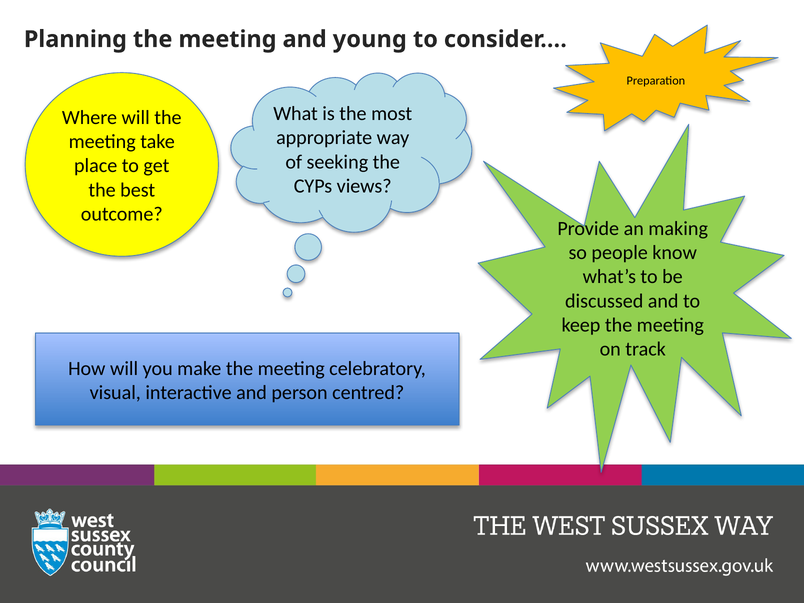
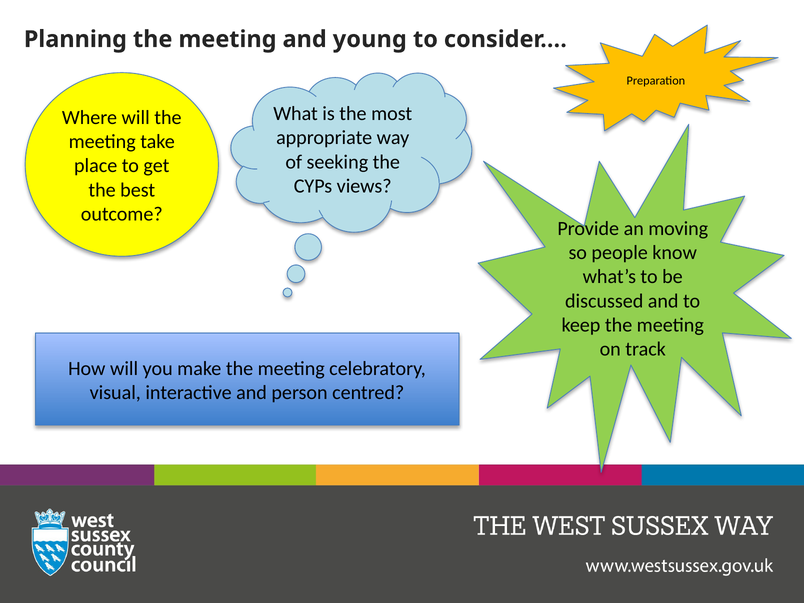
making: making -> moving (678, 229)
